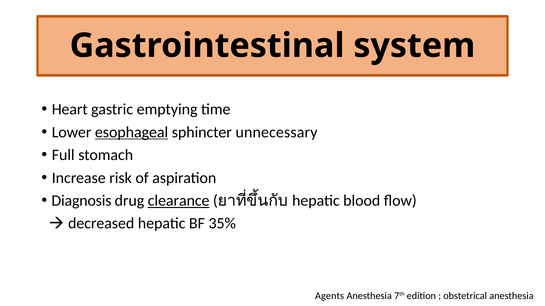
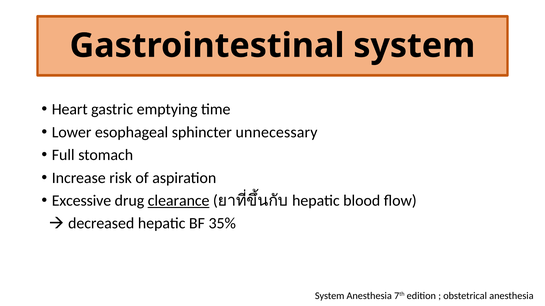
esophageal underline: present -> none (132, 132)
Diagnosis: Diagnosis -> Excessive (81, 201)
Agents: Agents -> System (330, 296)
